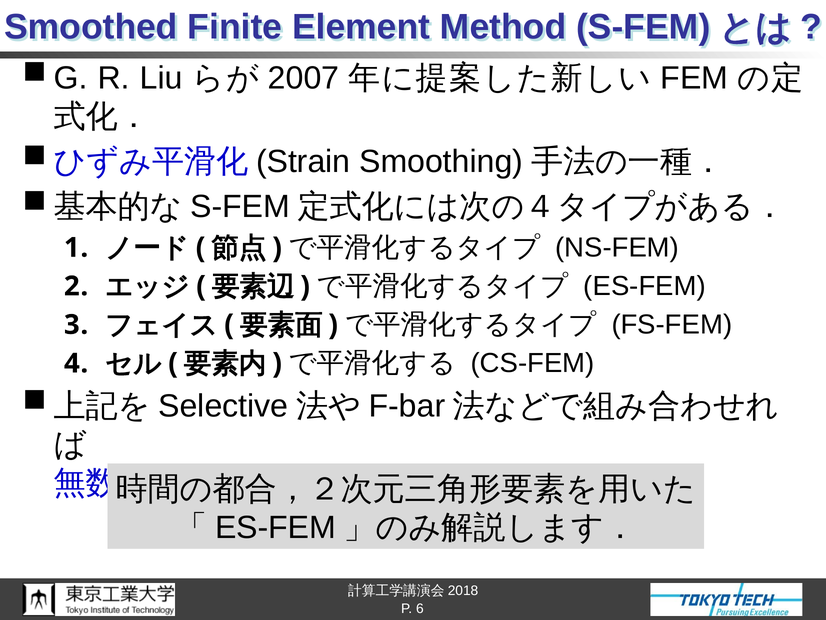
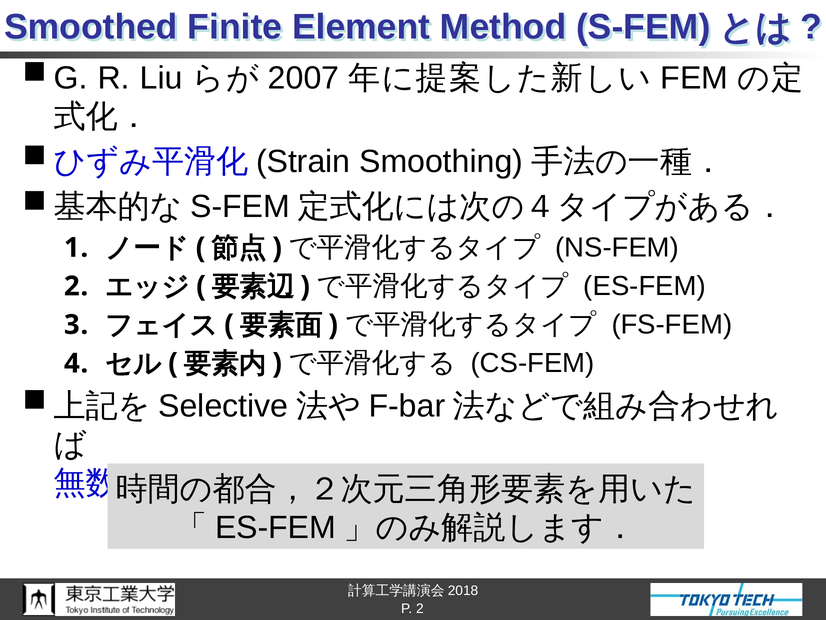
P 6: 6 -> 2 (420, 608)
